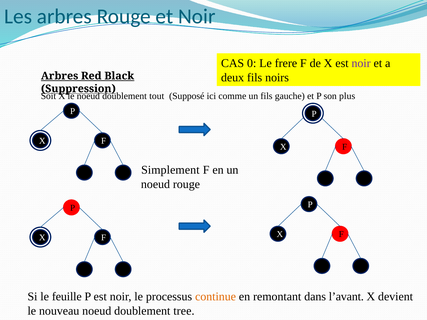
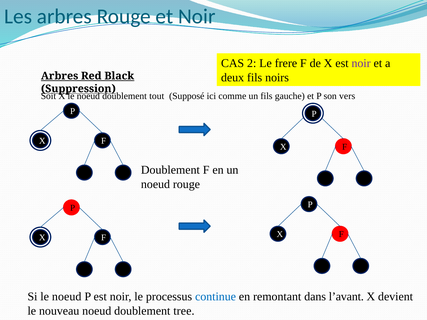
0: 0 -> 2 (252, 63)
plus: plus -> vers (347, 96)
Simplement: Simplement -> Doublement (170, 170)
Si le feuille: feuille -> noeud (67, 297)
continue colour: orange -> blue (216, 297)
